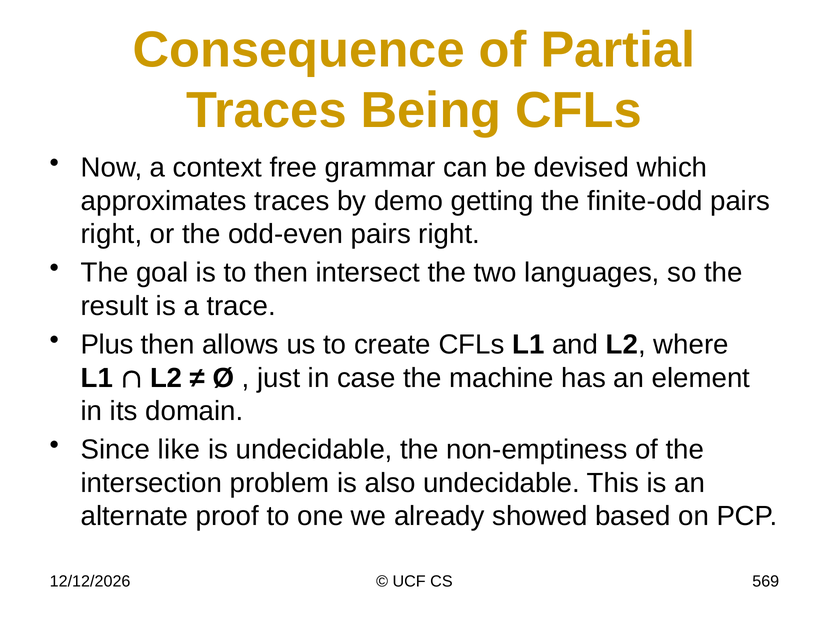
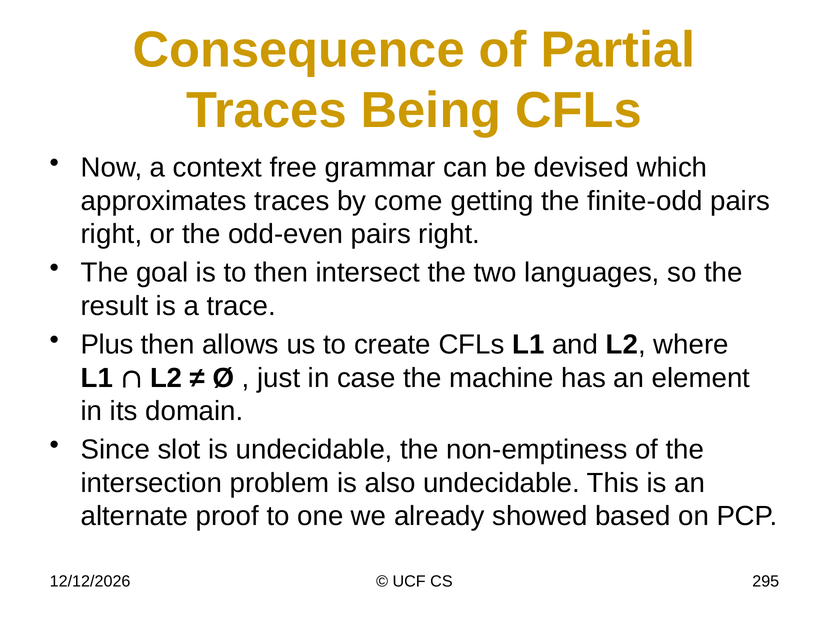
demo: demo -> come (408, 201)
like: like -> slot (179, 450)
569: 569 -> 295 (766, 581)
